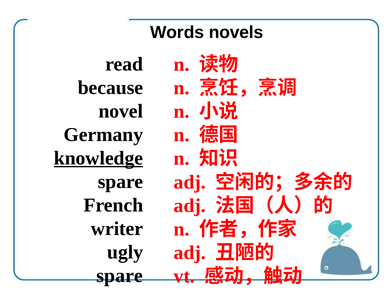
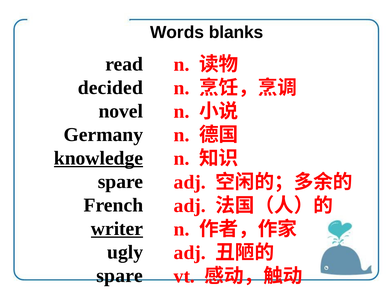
novels: novels -> blanks (236, 32)
because: because -> decided (110, 88)
writer underline: none -> present (117, 229)
